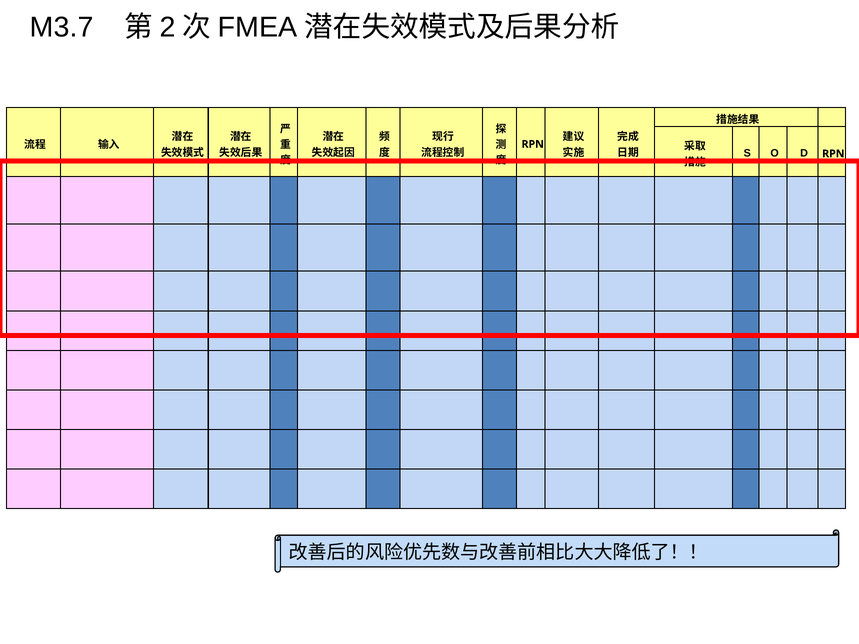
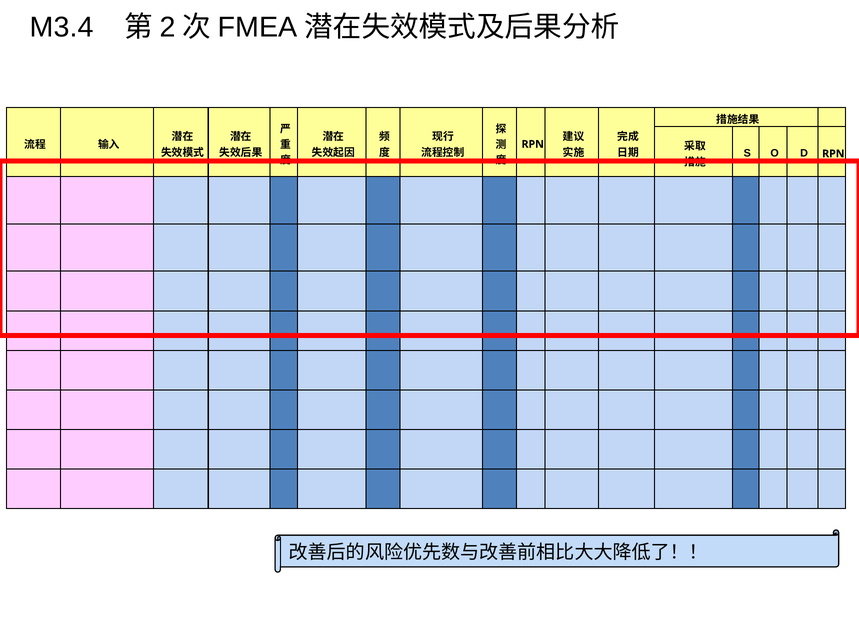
M3.7: M3.7 -> M3.4 (62, 27)
